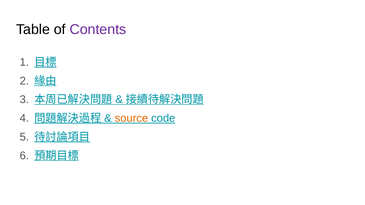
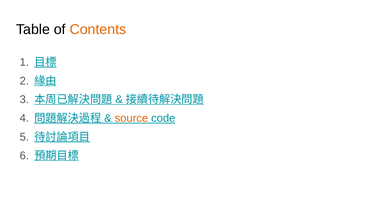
Contents colour: purple -> orange (98, 30)
